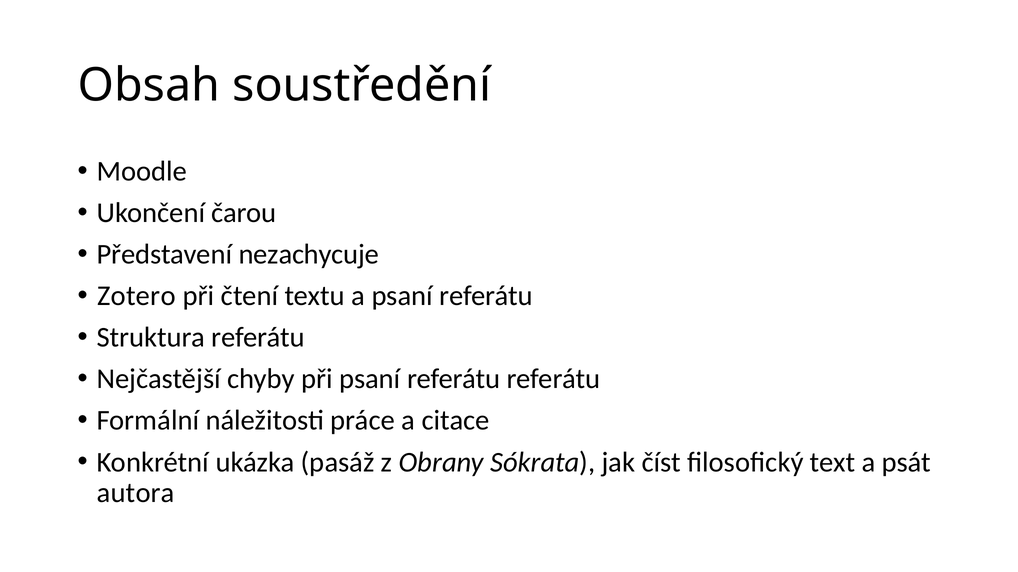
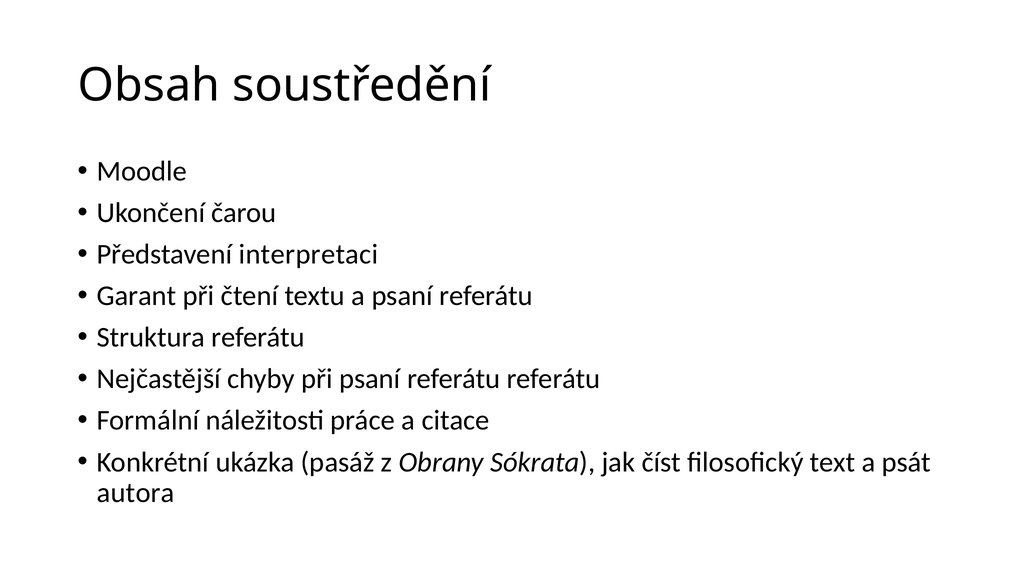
nezachycuje: nezachycuje -> interpretaci (309, 255)
Zotero: Zotero -> Garant (137, 296)
